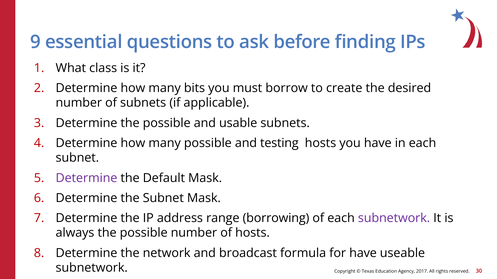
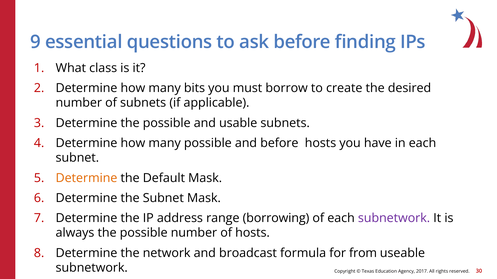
and testing: testing -> before (279, 143)
Determine colour: purple -> orange (87, 178)
for have: have -> from (363, 253)
